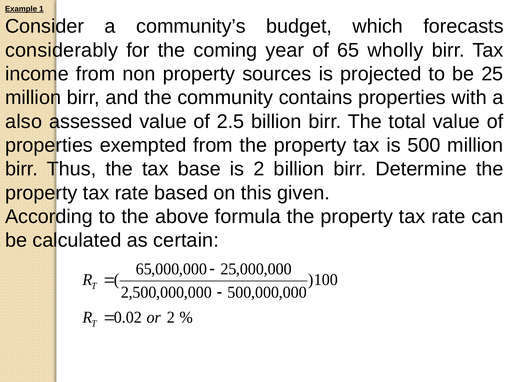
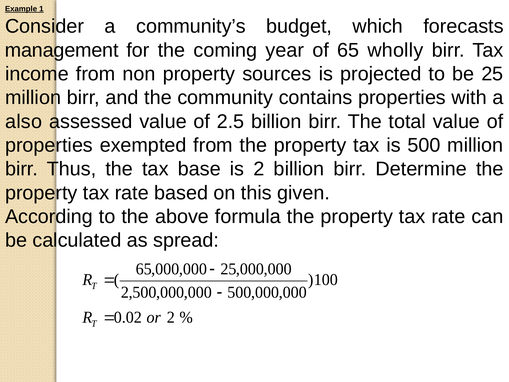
considerably: considerably -> management (62, 50)
certain: certain -> spread (186, 240)
